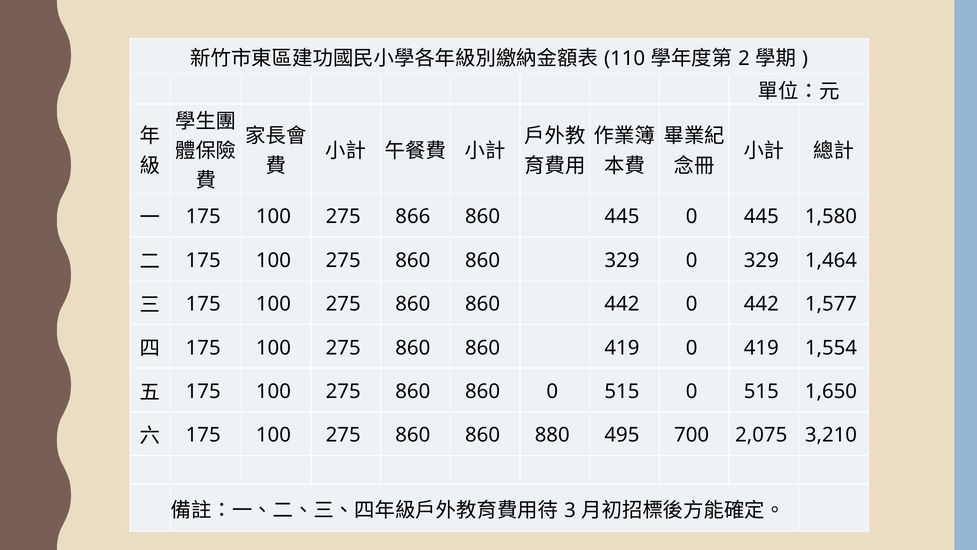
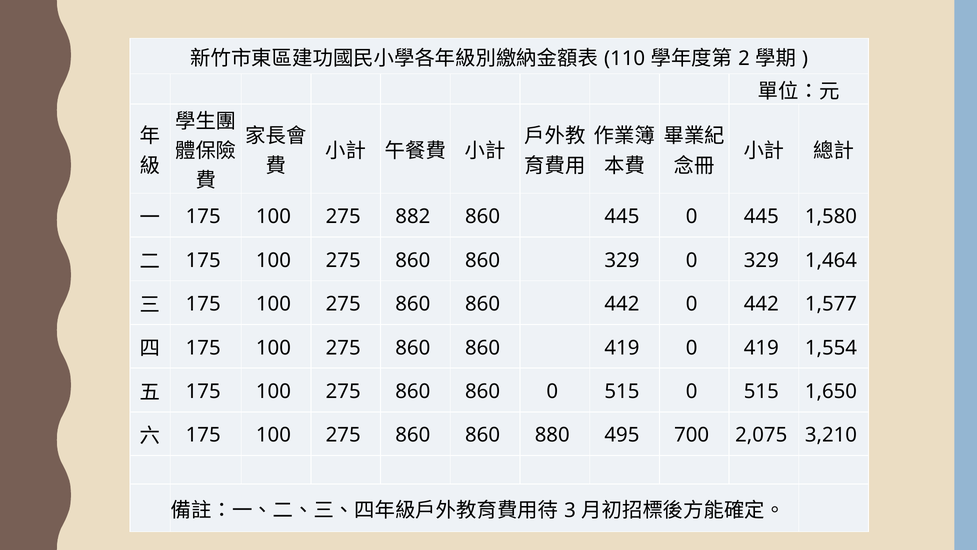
866: 866 -> 882 (413, 216)
